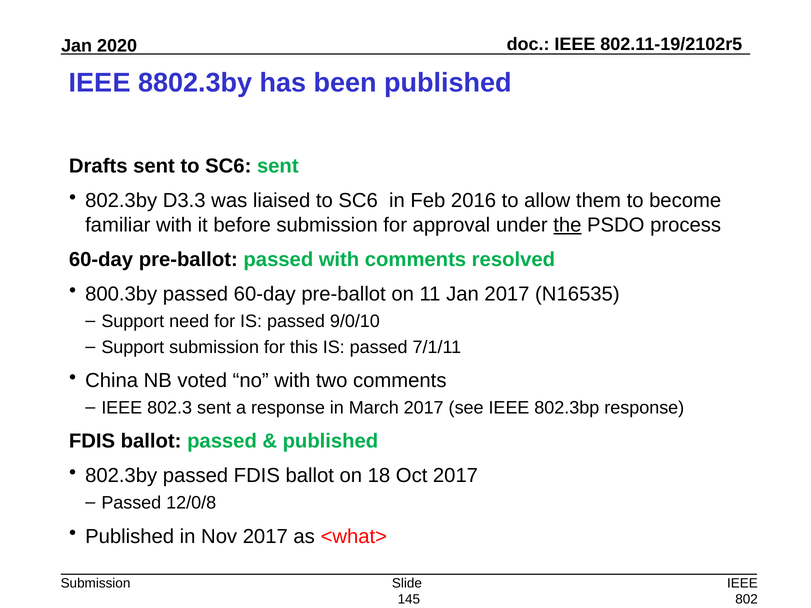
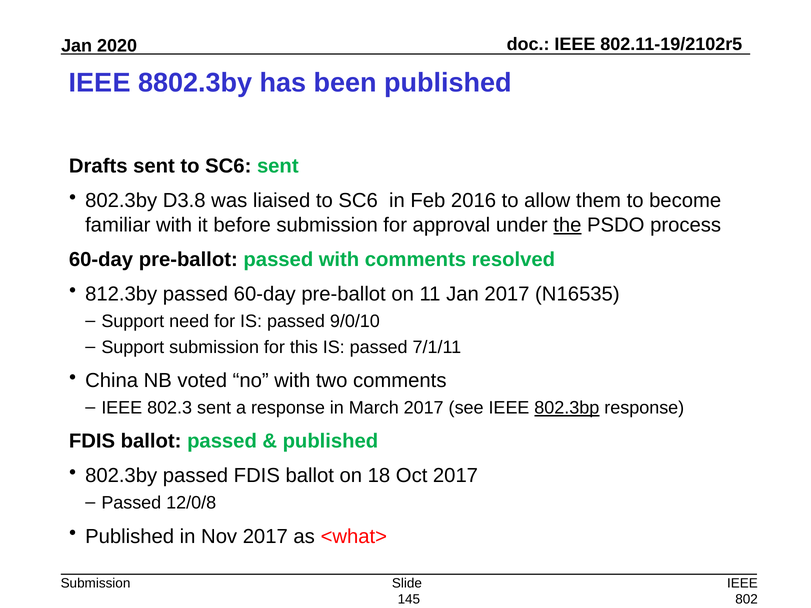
D3.3: D3.3 -> D3.8 (184, 201)
800.3by: 800.3by -> 812.3by (121, 294)
802.3bp underline: none -> present (567, 408)
